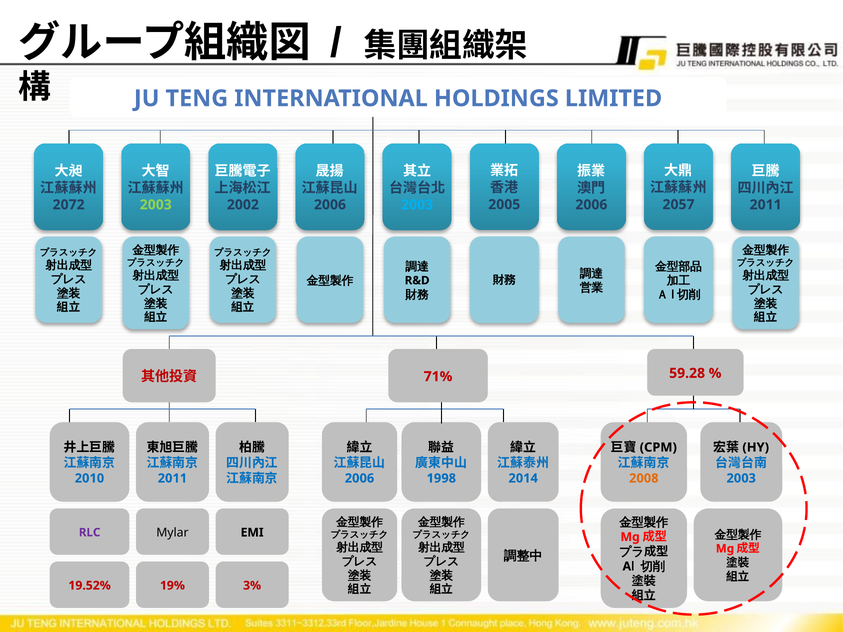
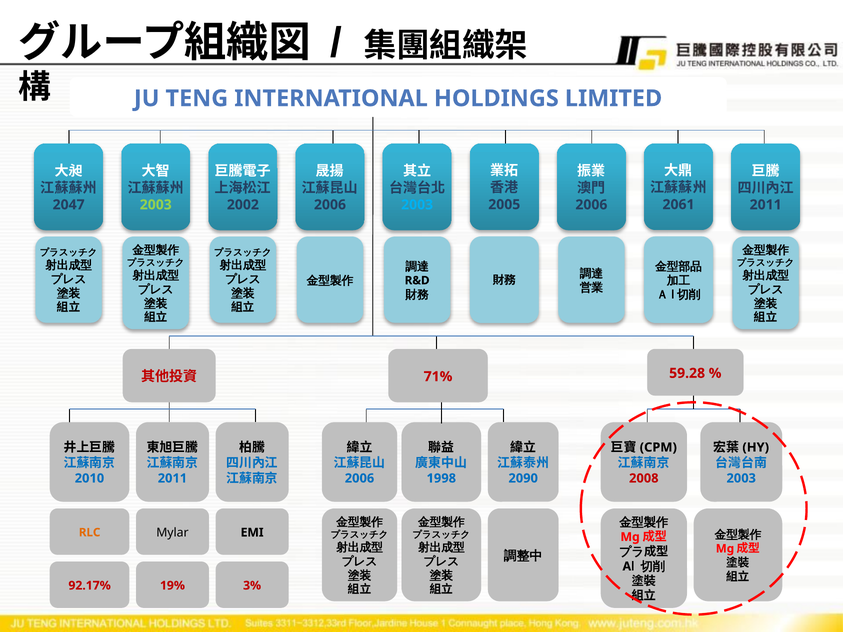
2057: 2057 -> 2061 (679, 205)
2072: 2072 -> 2047 (69, 205)
2014: 2014 -> 2090 (523, 478)
2008 colour: orange -> red (644, 478)
RLC colour: purple -> orange (90, 533)
19.52%: 19.52% -> 92.17% (90, 586)
